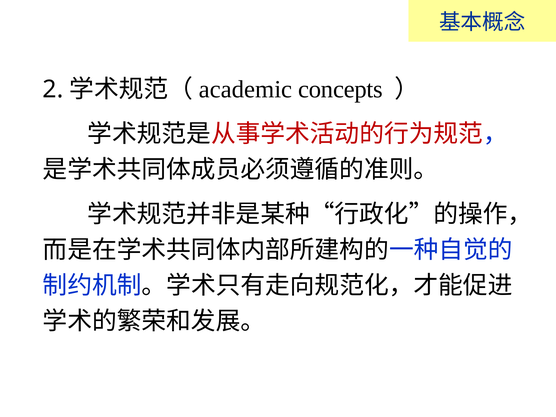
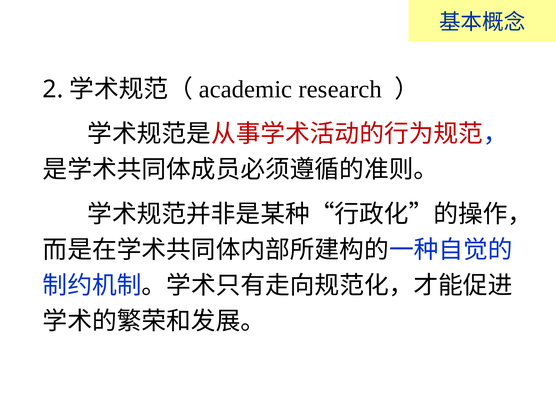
concepts: concepts -> research (340, 89)
